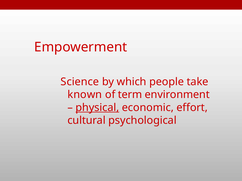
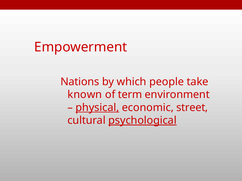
Science: Science -> Nations (80, 82)
effort: effort -> street (192, 108)
psychological underline: none -> present (142, 121)
